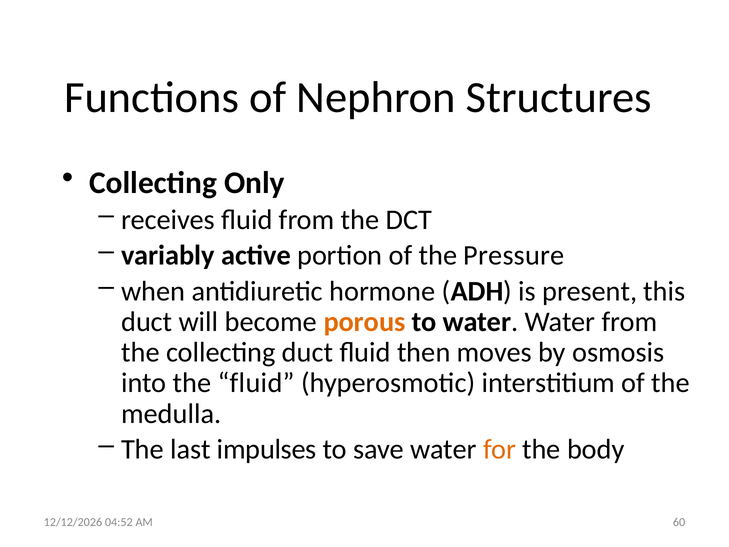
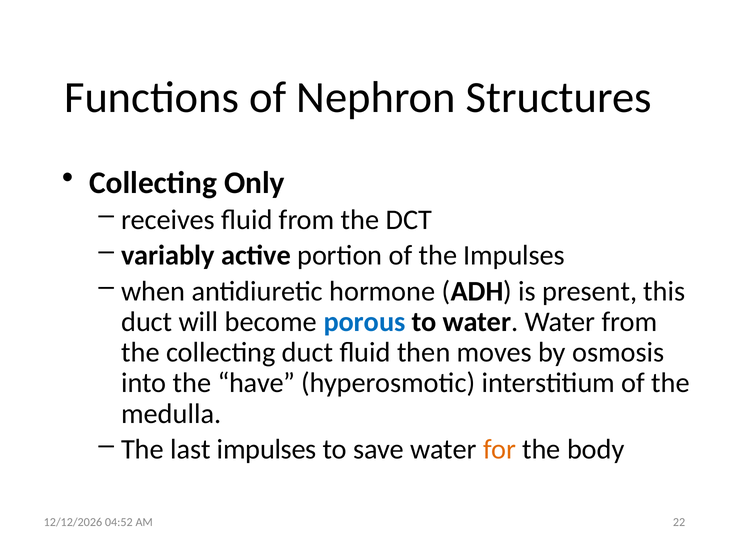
the Pressure: Pressure -> Impulses (514, 255)
porous colour: orange -> blue (365, 322)
the fluid: fluid -> have (256, 383)
60: 60 -> 22 (679, 522)
